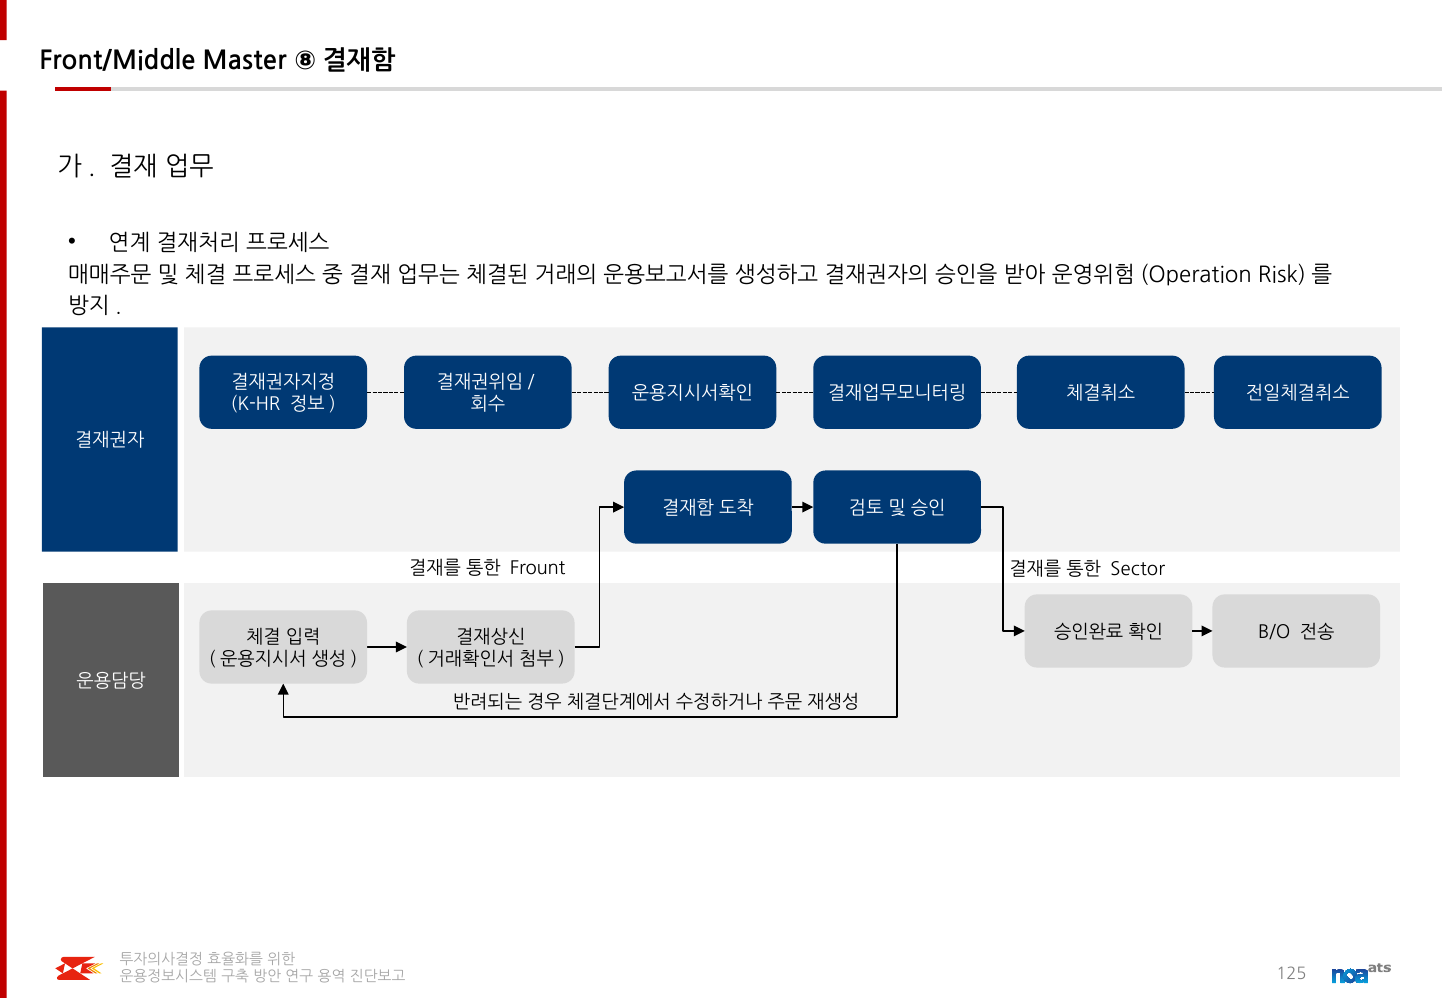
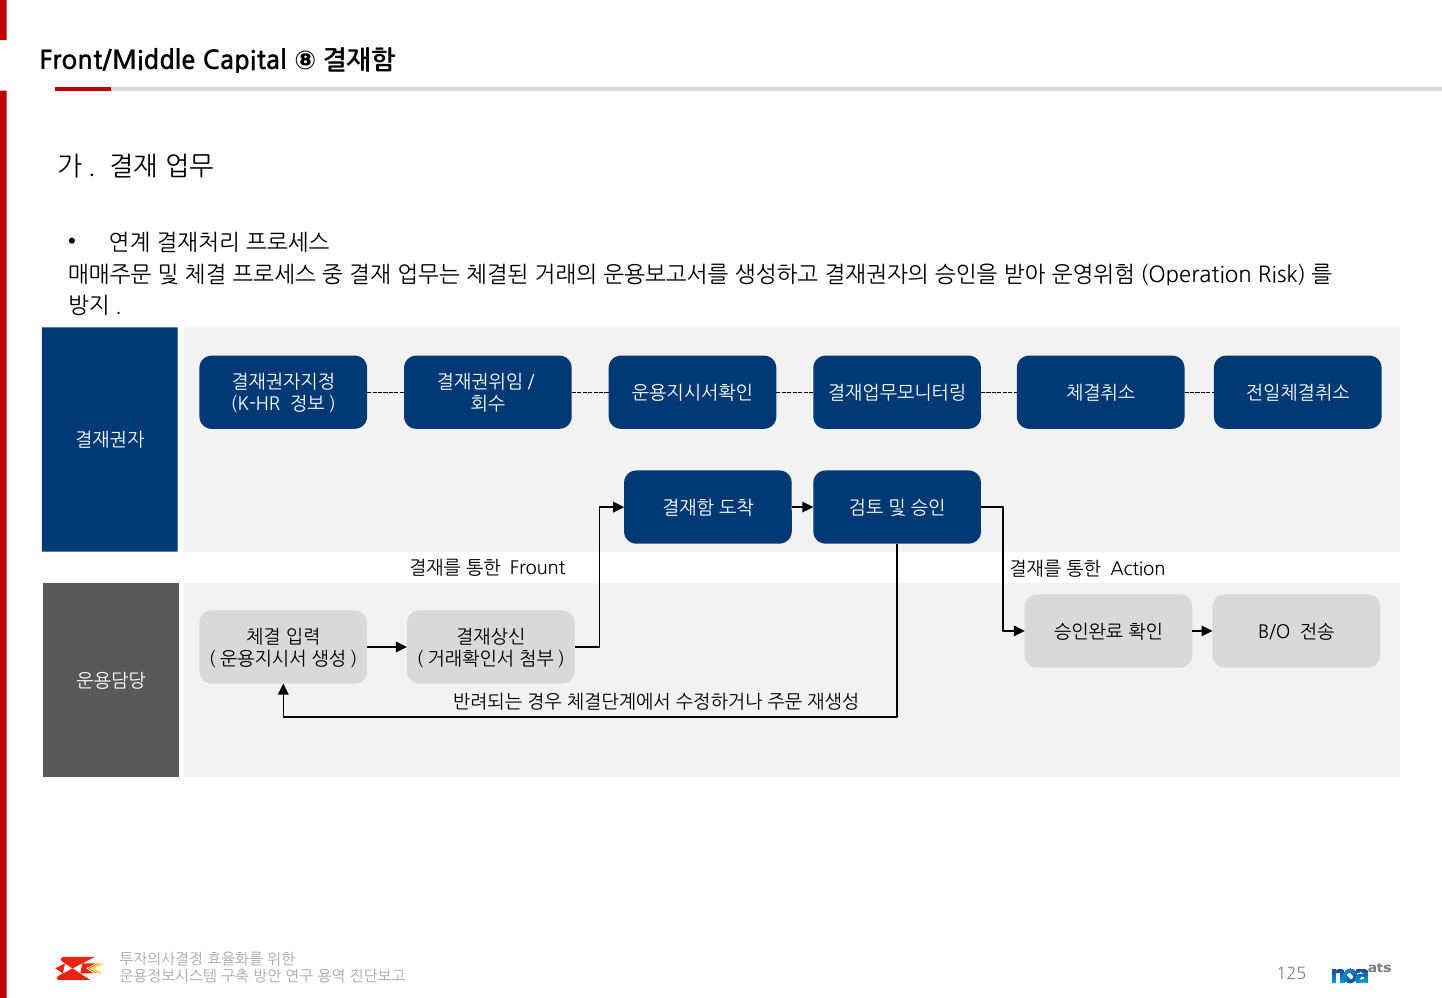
Master: Master -> Capital (245, 61)
Sector: Sector -> Action (1138, 569)
